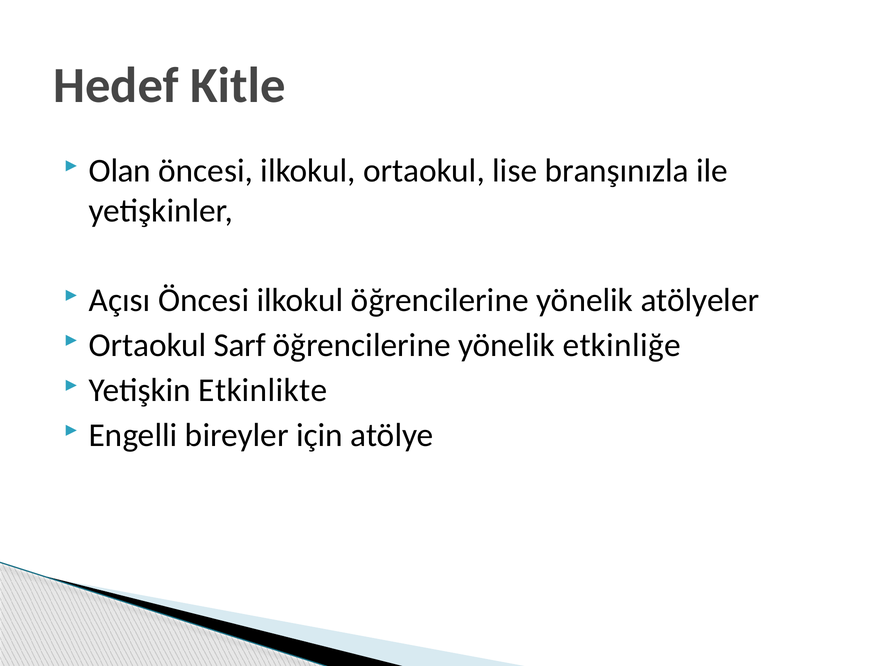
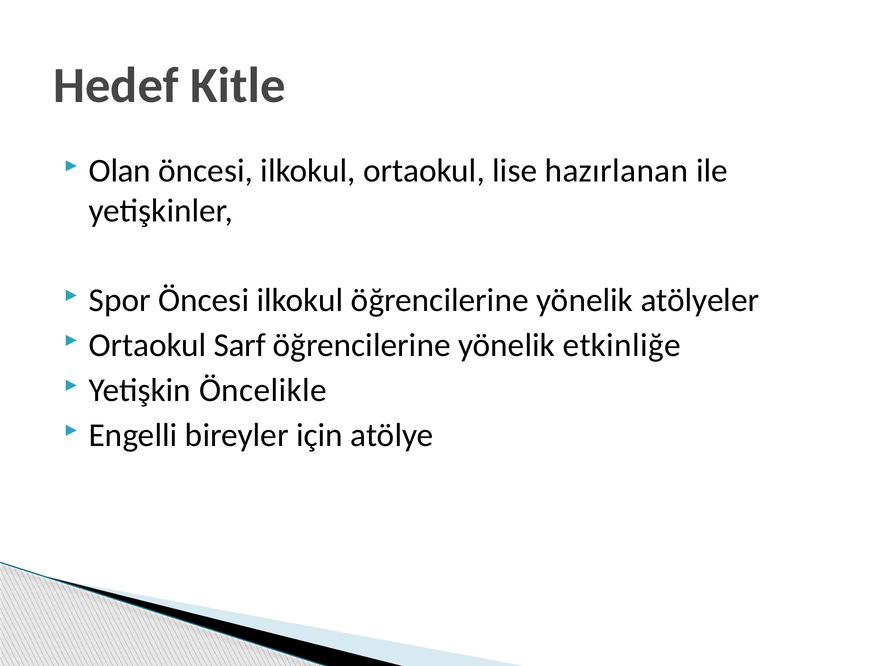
branşınızla: branşınızla -> hazırlanan (617, 171)
Açısı: Açısı -> Spor (120, 301)
Etkinlikte: Etkinlikte -> Öncelikle (263, 391)
